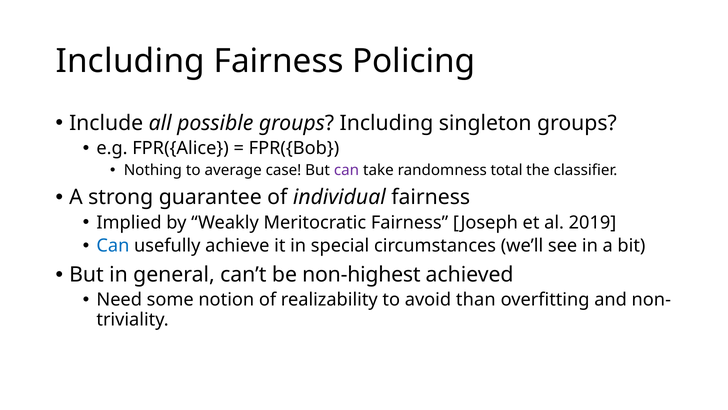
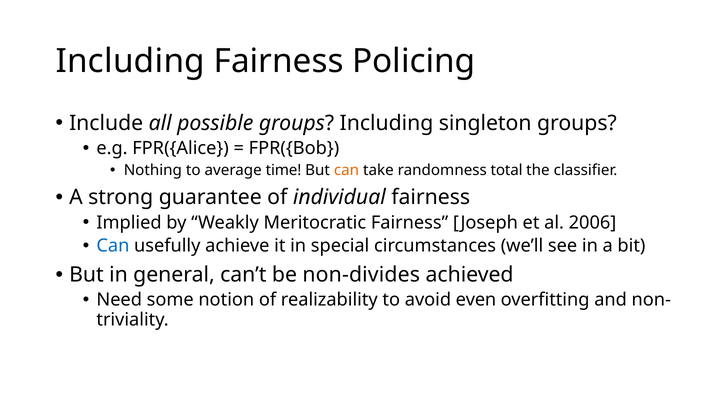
case: case -> time (284, 170)
can colour: purple -> orange (347, 170)
2019: 2019 -> 2006 (593, 222)
non-highest: non-highest -> non-divides (361, 274)
than: than -> even (476, 300)
